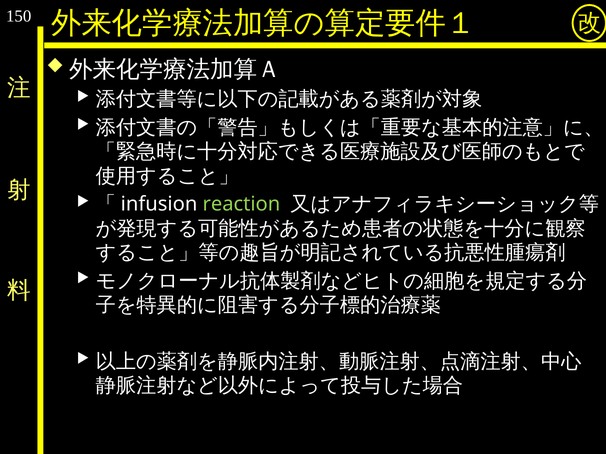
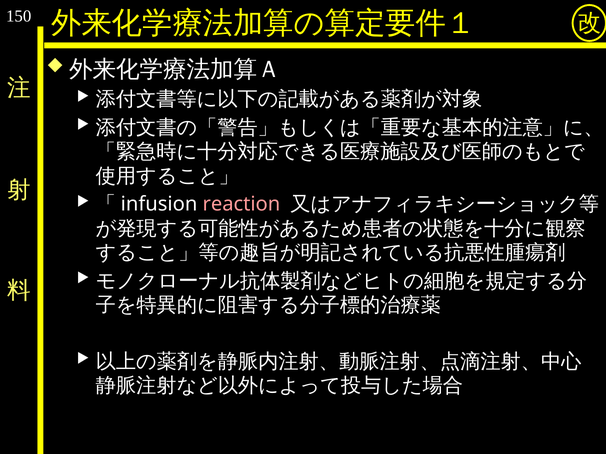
reaction colour: light green -> pink (241, 204)
